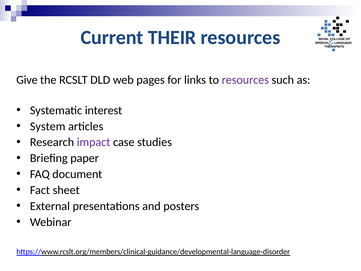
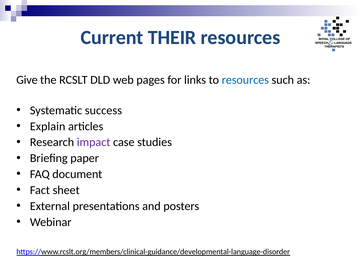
resources colour: purple -> blue (245, 80)
interest: interest -> success (103, 110)
System: System -> Explain (48, 126)
